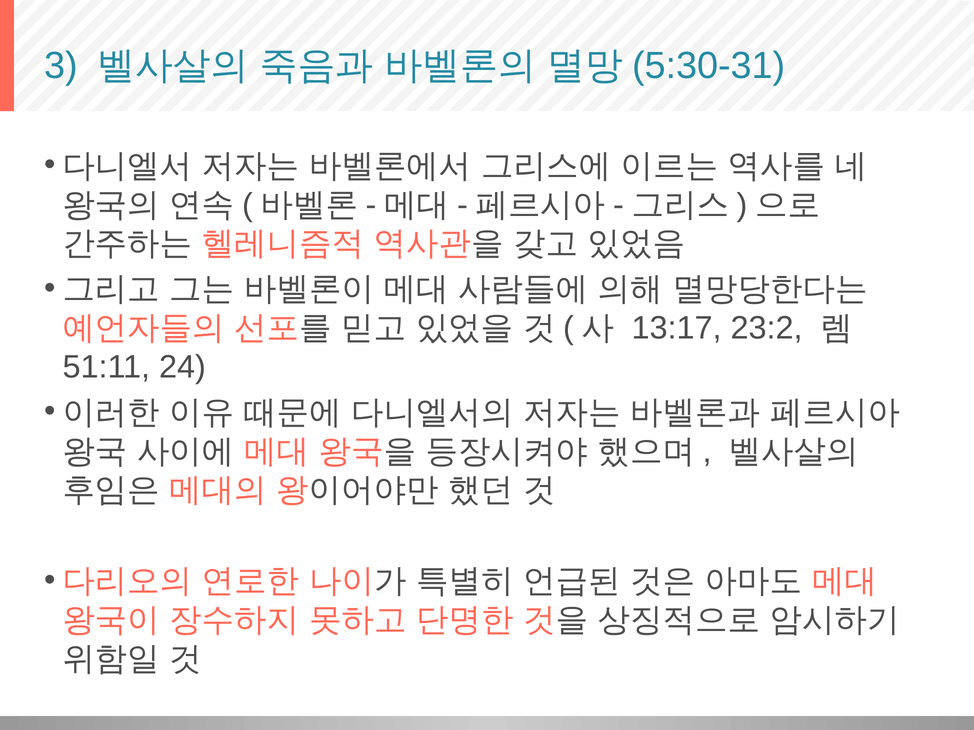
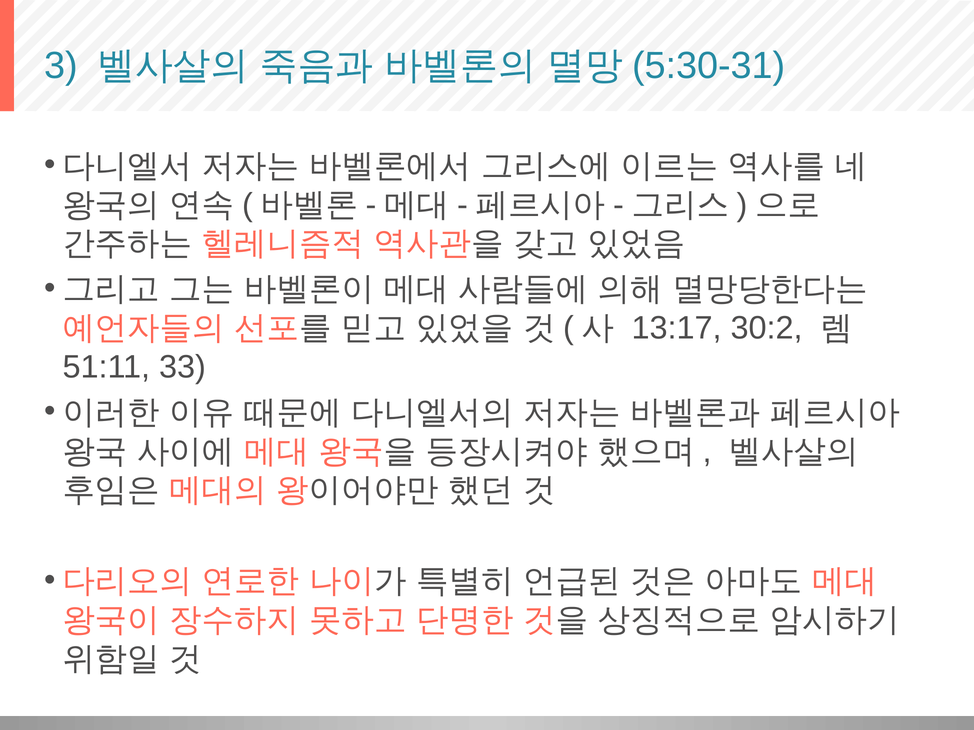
23:2: 23:2 -> 30:2 (767, 328)
24: 24 -> 33 (183, 367)
